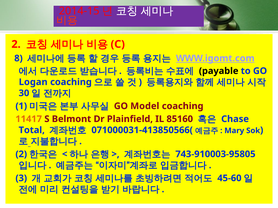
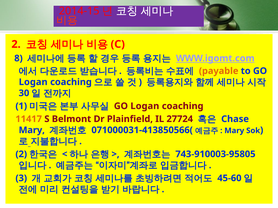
payable colour: black -> orange (219, 71)
Model: Model -> Logan (145, 106)
85160: 85160 -> 27724 (180, 119)
Total: Total -> Mary (32, 130)
